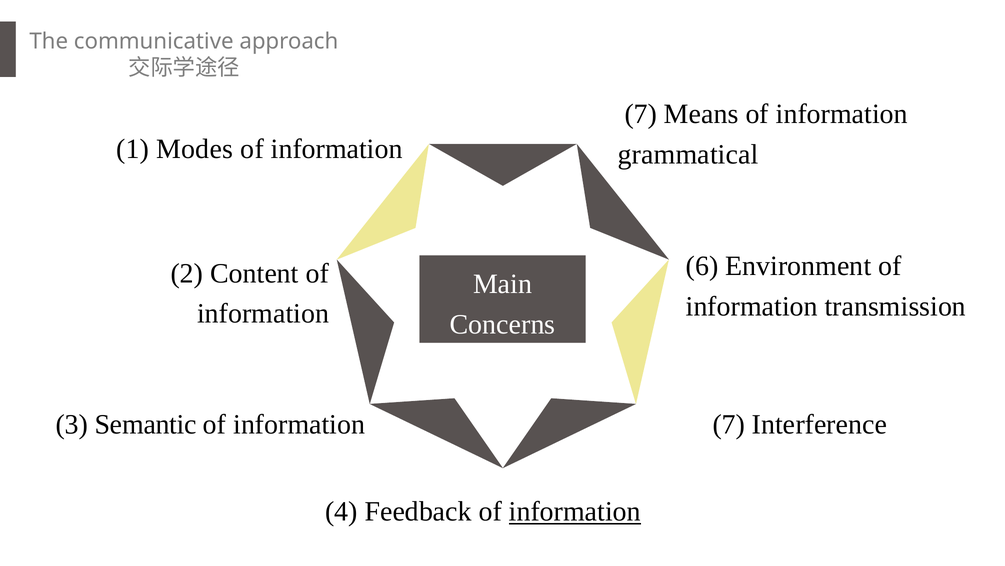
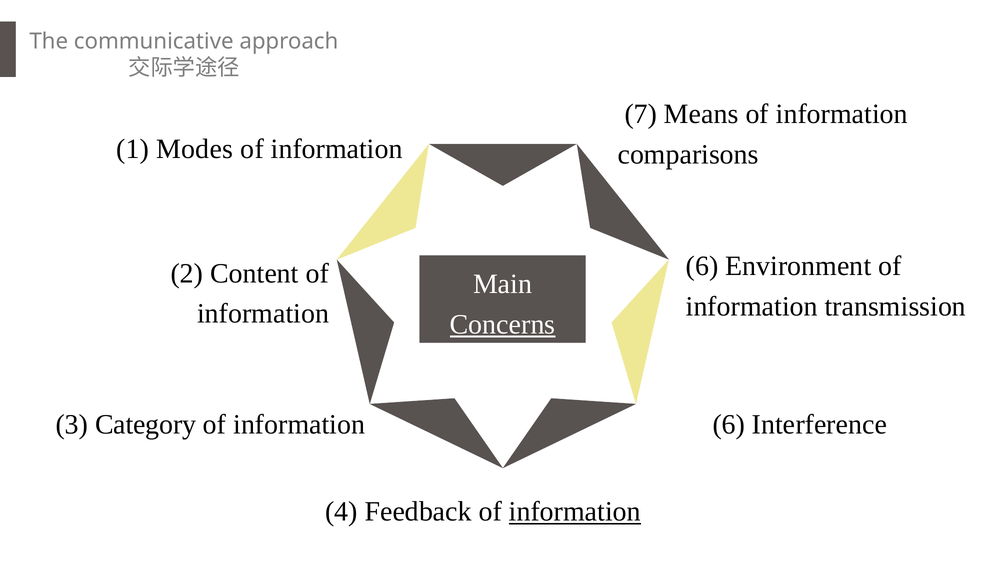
grammatical: grammatical -> comparisons (688, 154)
Concerns underline: none -> present (503, 324)
Semantic: Semantic -> Category (146, 424)
7: 7 -> 6 (729, 424)
